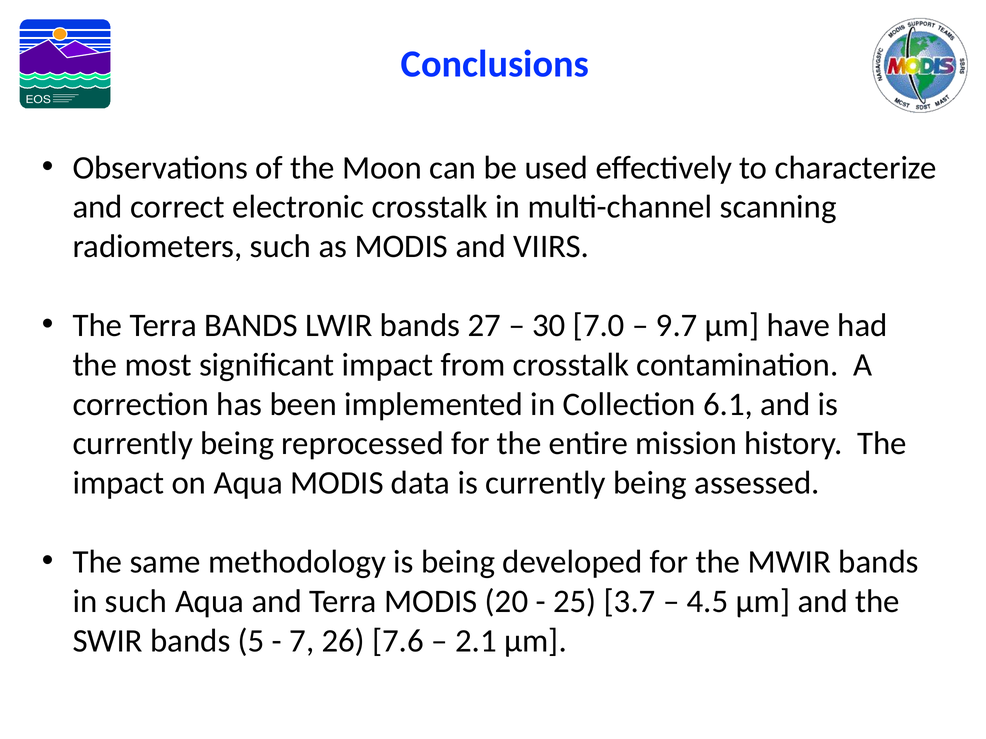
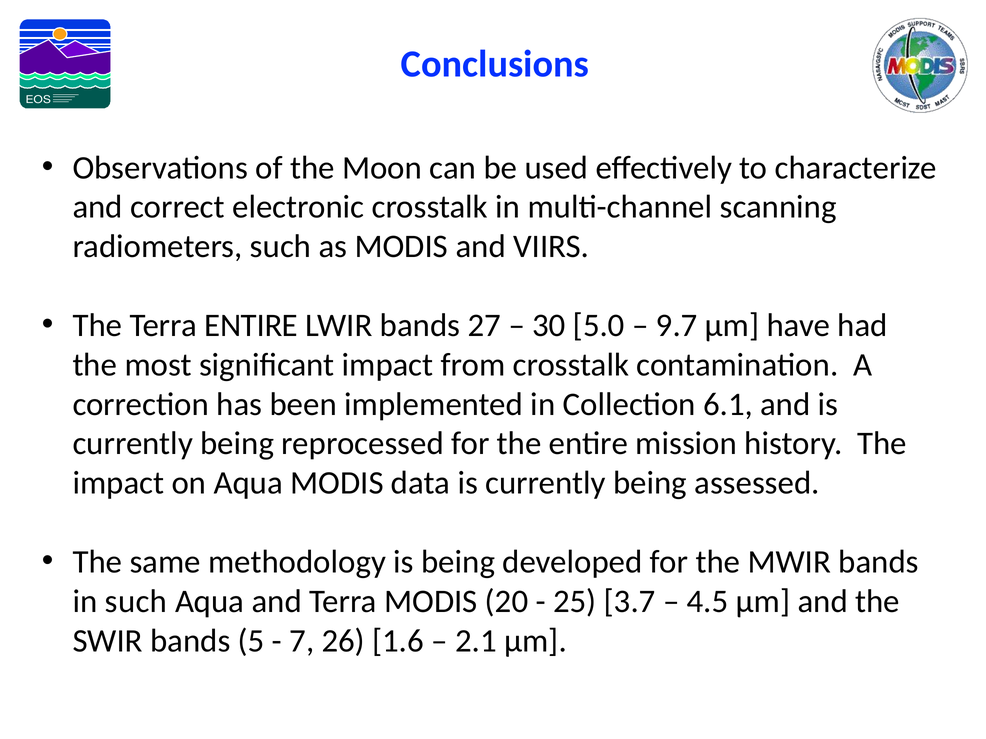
Terra BANDS: BANDS -> ENTIRE (251, 326)
7.0: 7.0 -> 5.0 (599, 326)
7.6: 7.6 -> 1.6 (398, 641)
